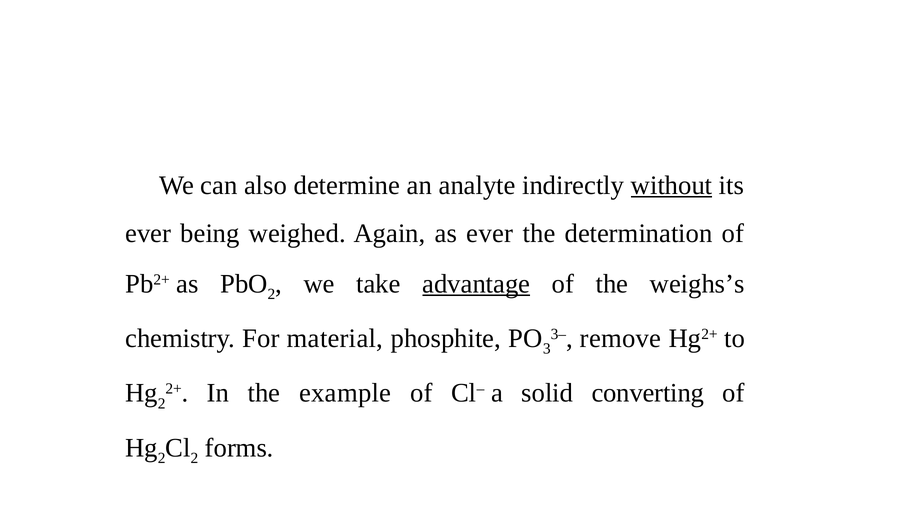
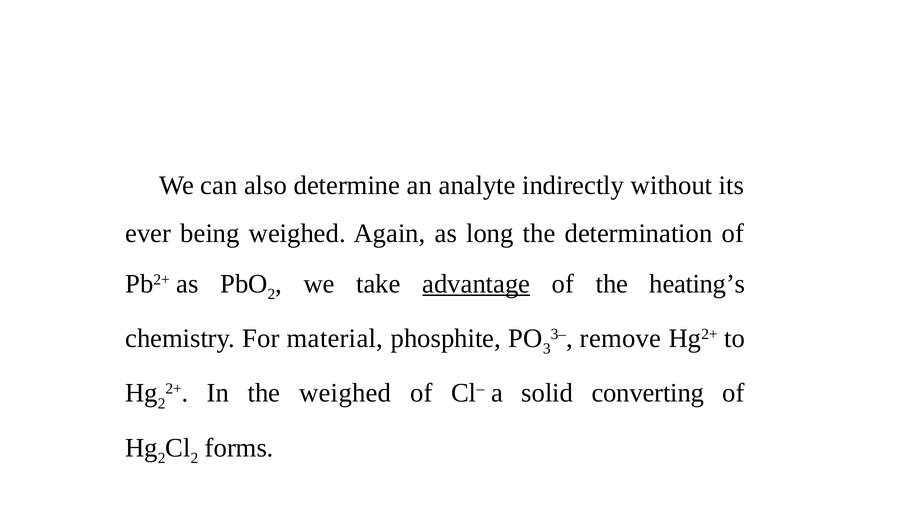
without underline: present -> none (672, 185)
as ever: ever -> long (490, 233)
weighs’s: weighs’s -> heating’s (697, 284)
the example: example -> weighed (345, 393)
